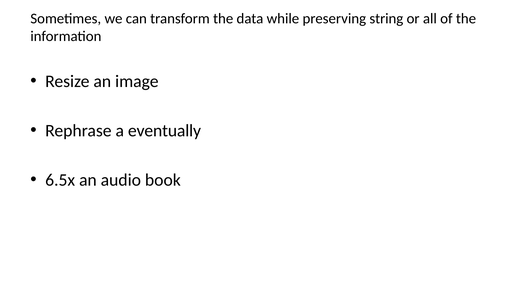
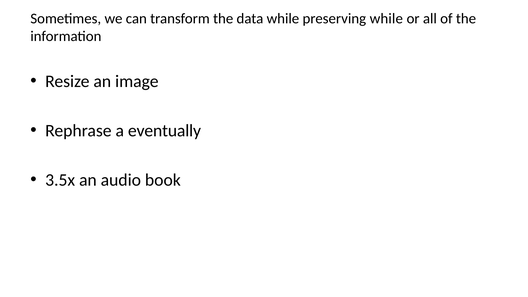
preserving string: string -> while (386, 19)
6.5x: 6.5x -> 3.5x (60, 180)
